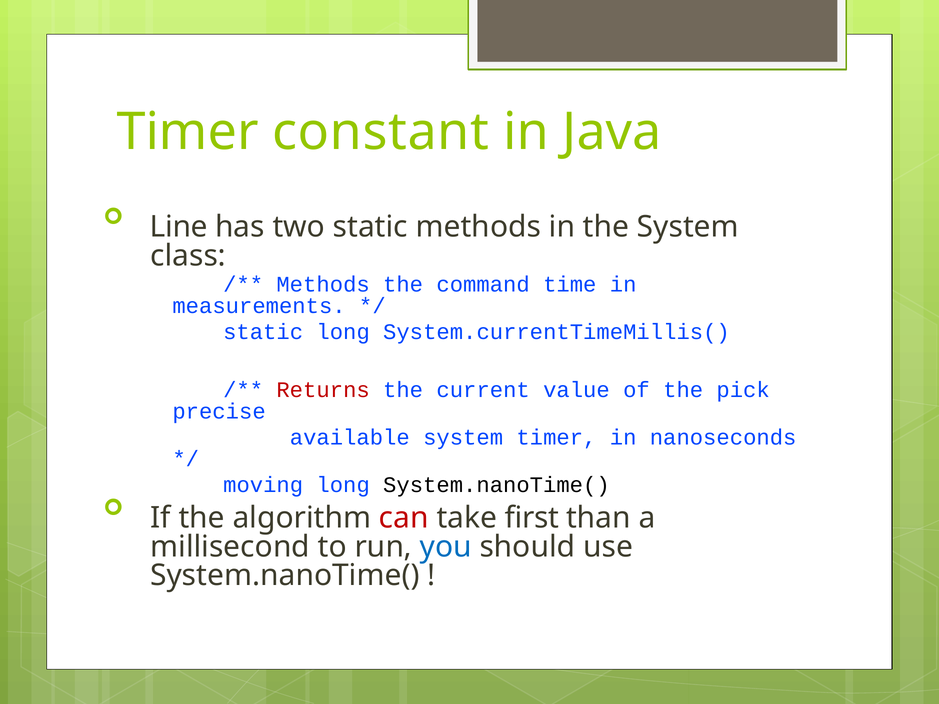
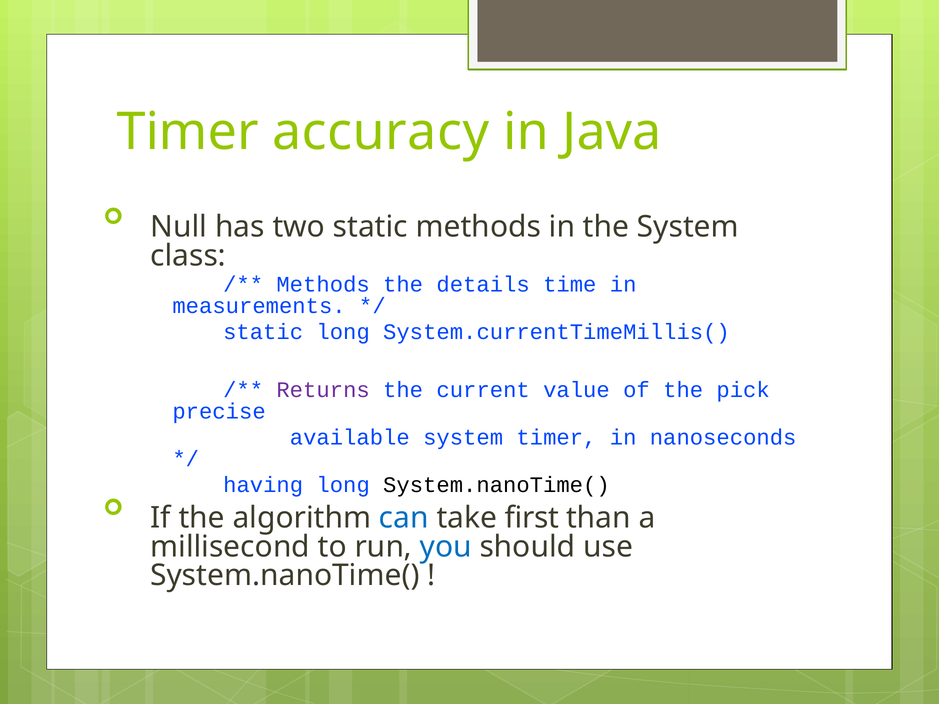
constant: constant -> accuracy (381, 132)
Line: Line -> Null (179, 227)
command: command -> details (483, 285)
Returns colour: red -> purple (323, 390)
moving: moving -> having (263, 485)
can colour: red -> blue (404, 518)
